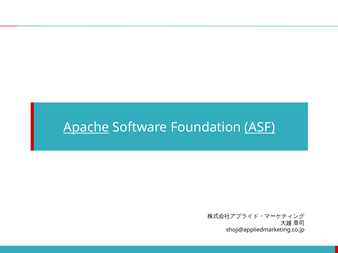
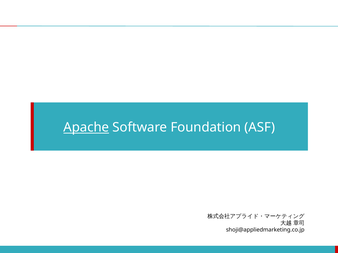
ASF underline: present -> none (260, 128)
